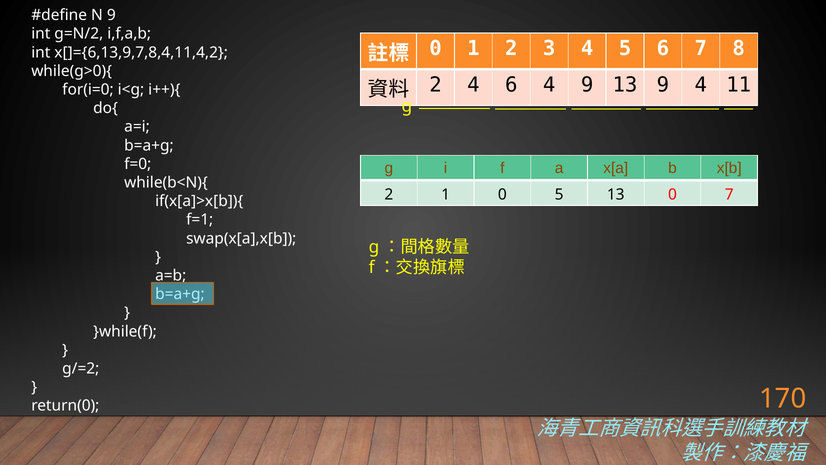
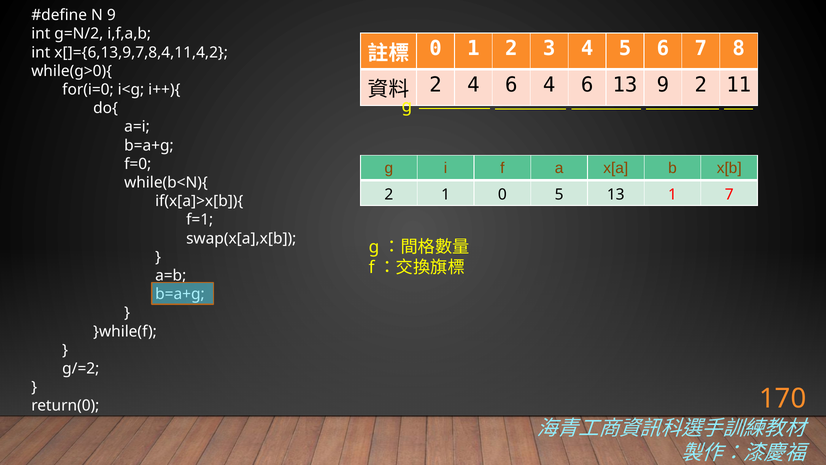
6 4 9: 9 -> 6 (587, 85)
9 4: 4 -> 2 (701, 85)
13 0: 0 -> 1 (673, 195)
